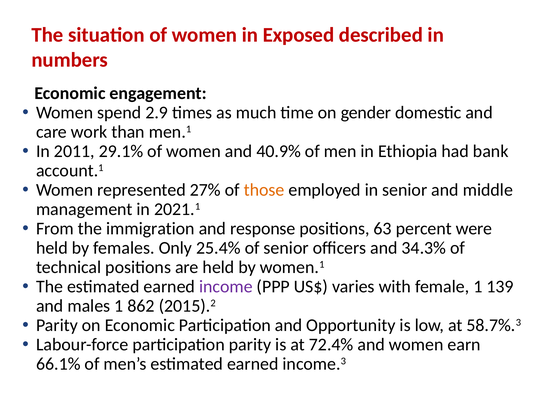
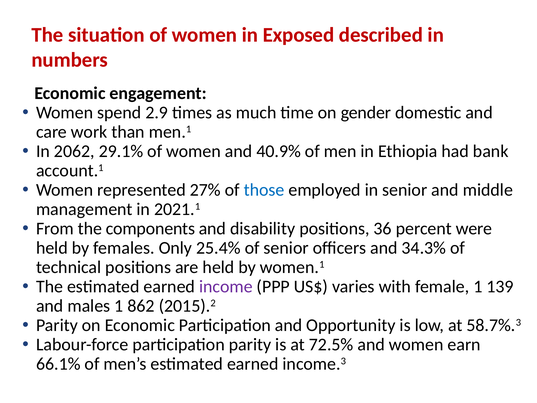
2011: 2011 -> 2062 (74, 151)
those colour: orange -> blue (264, 190)
immigration: immigration -> components (151, 228)
response: response -> disability (263, 228)
63: 63 -> 36 (383, 228)
72.4%: 72.4% -> 72.5% (331, 344)
